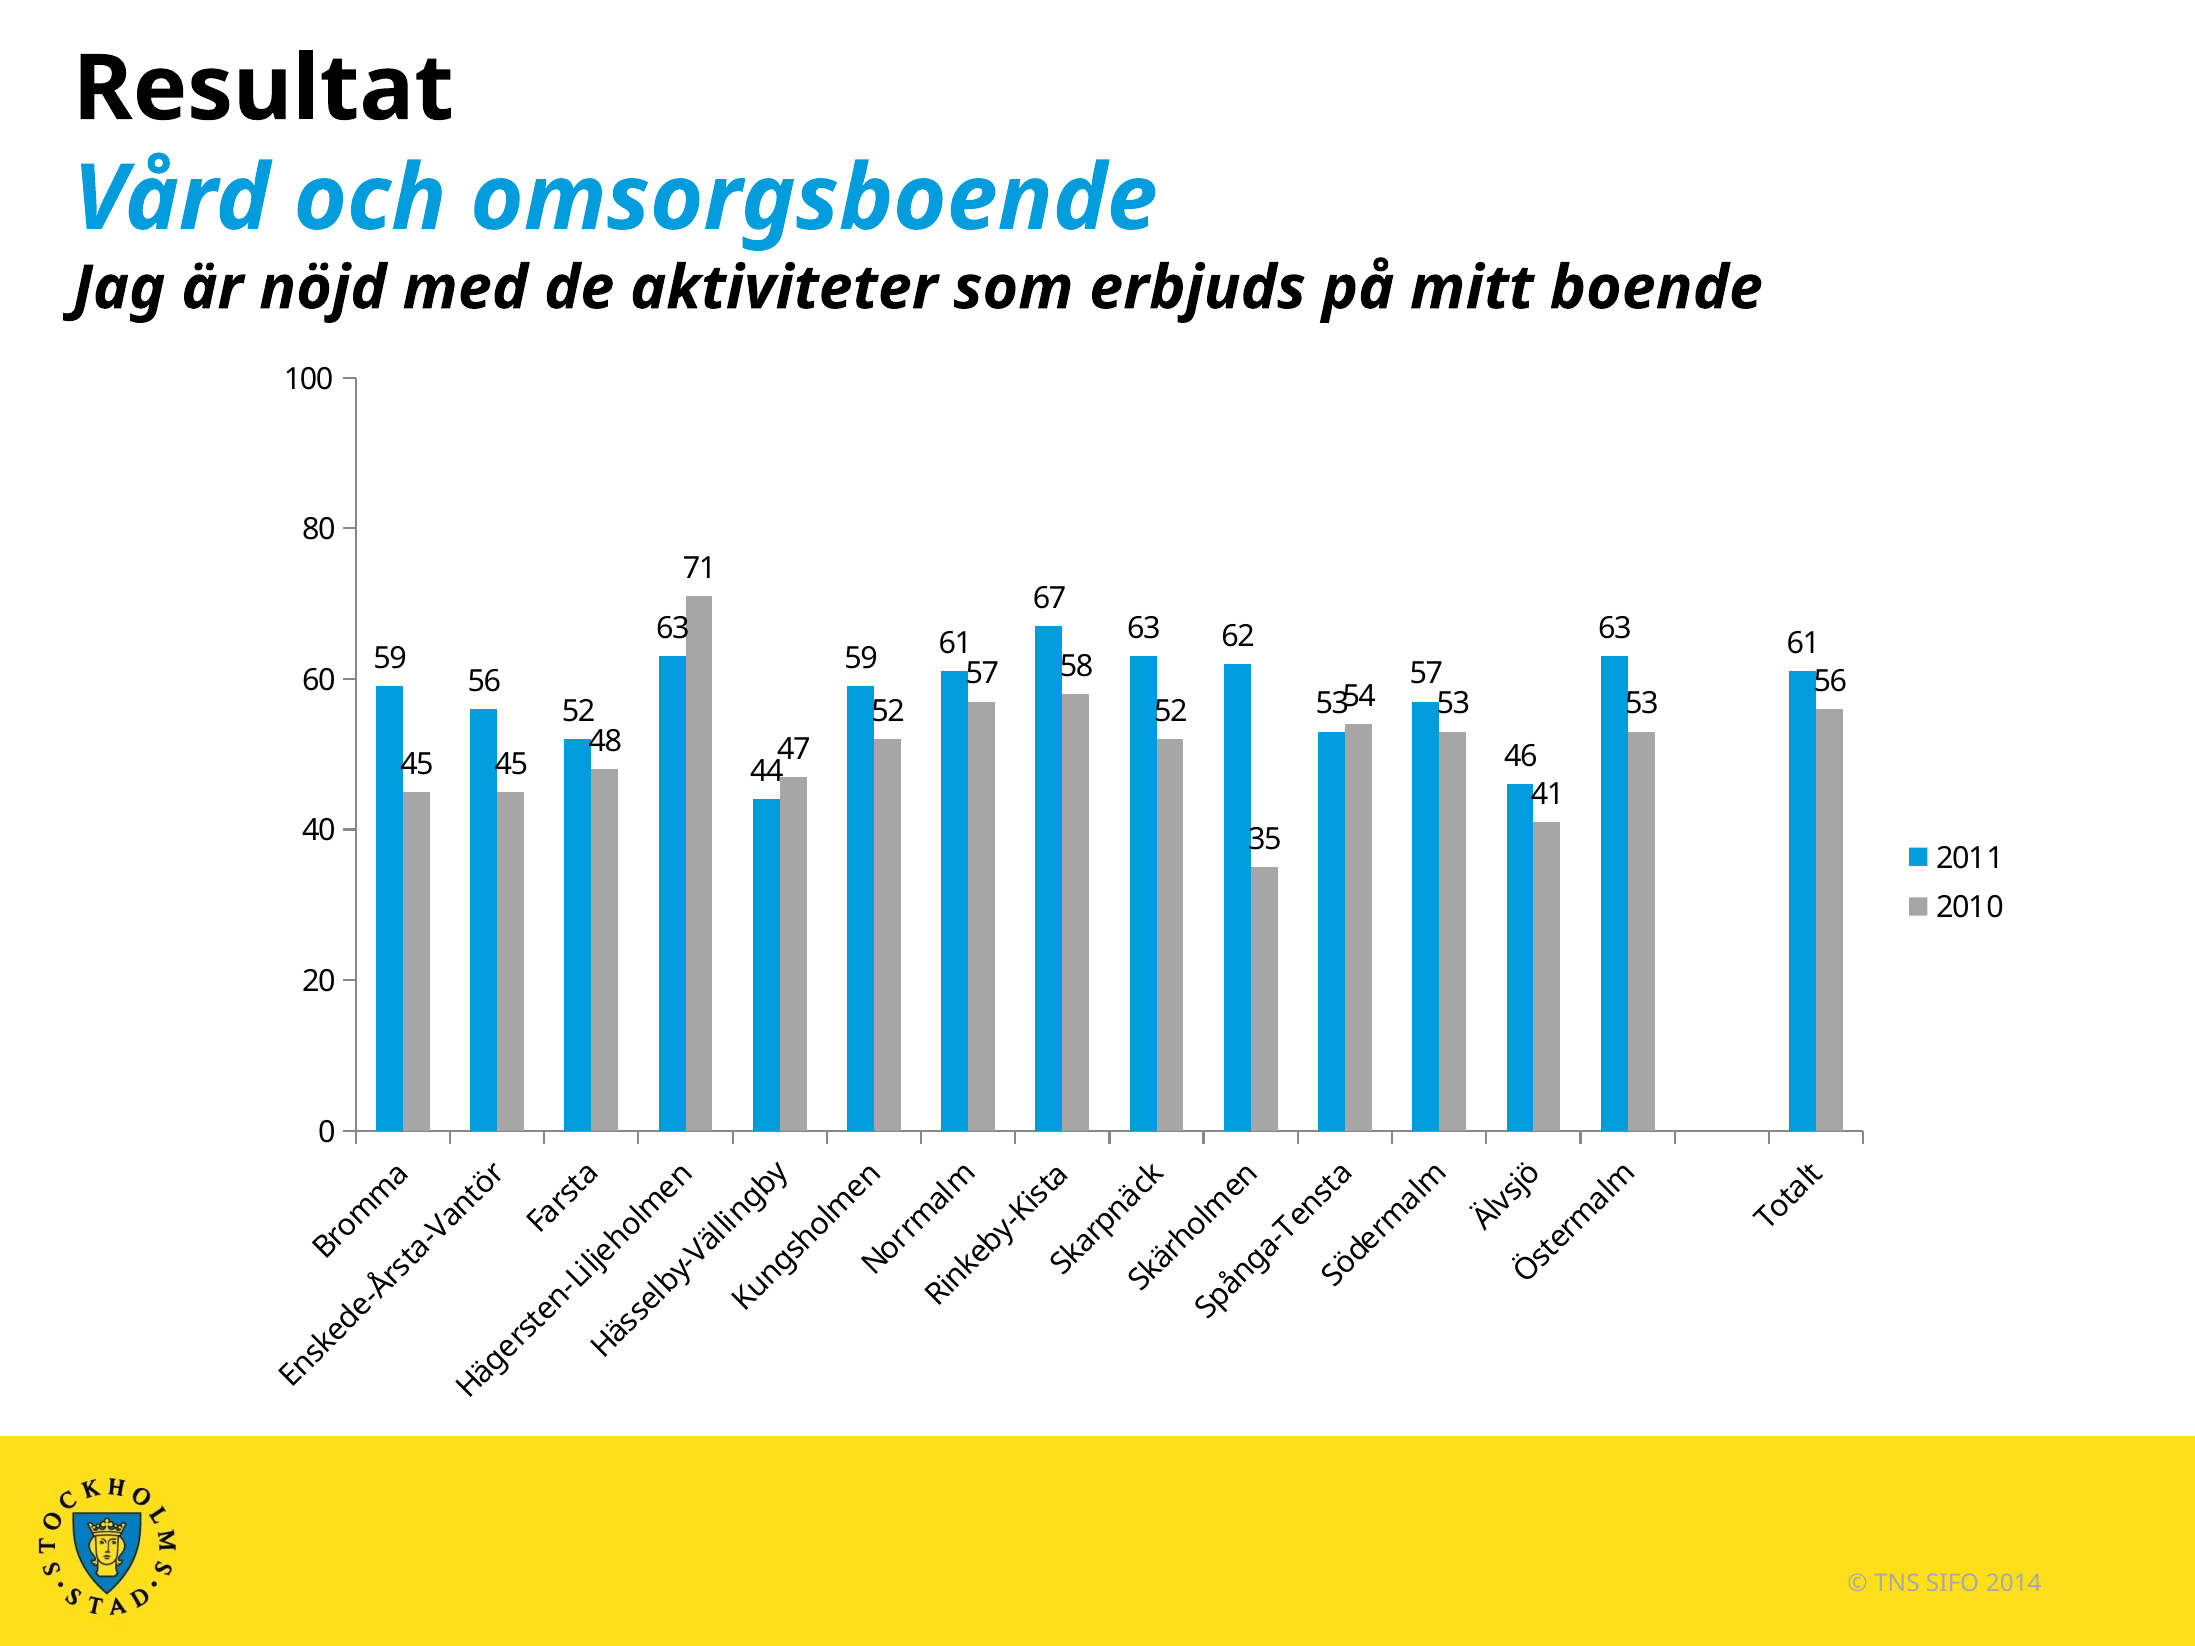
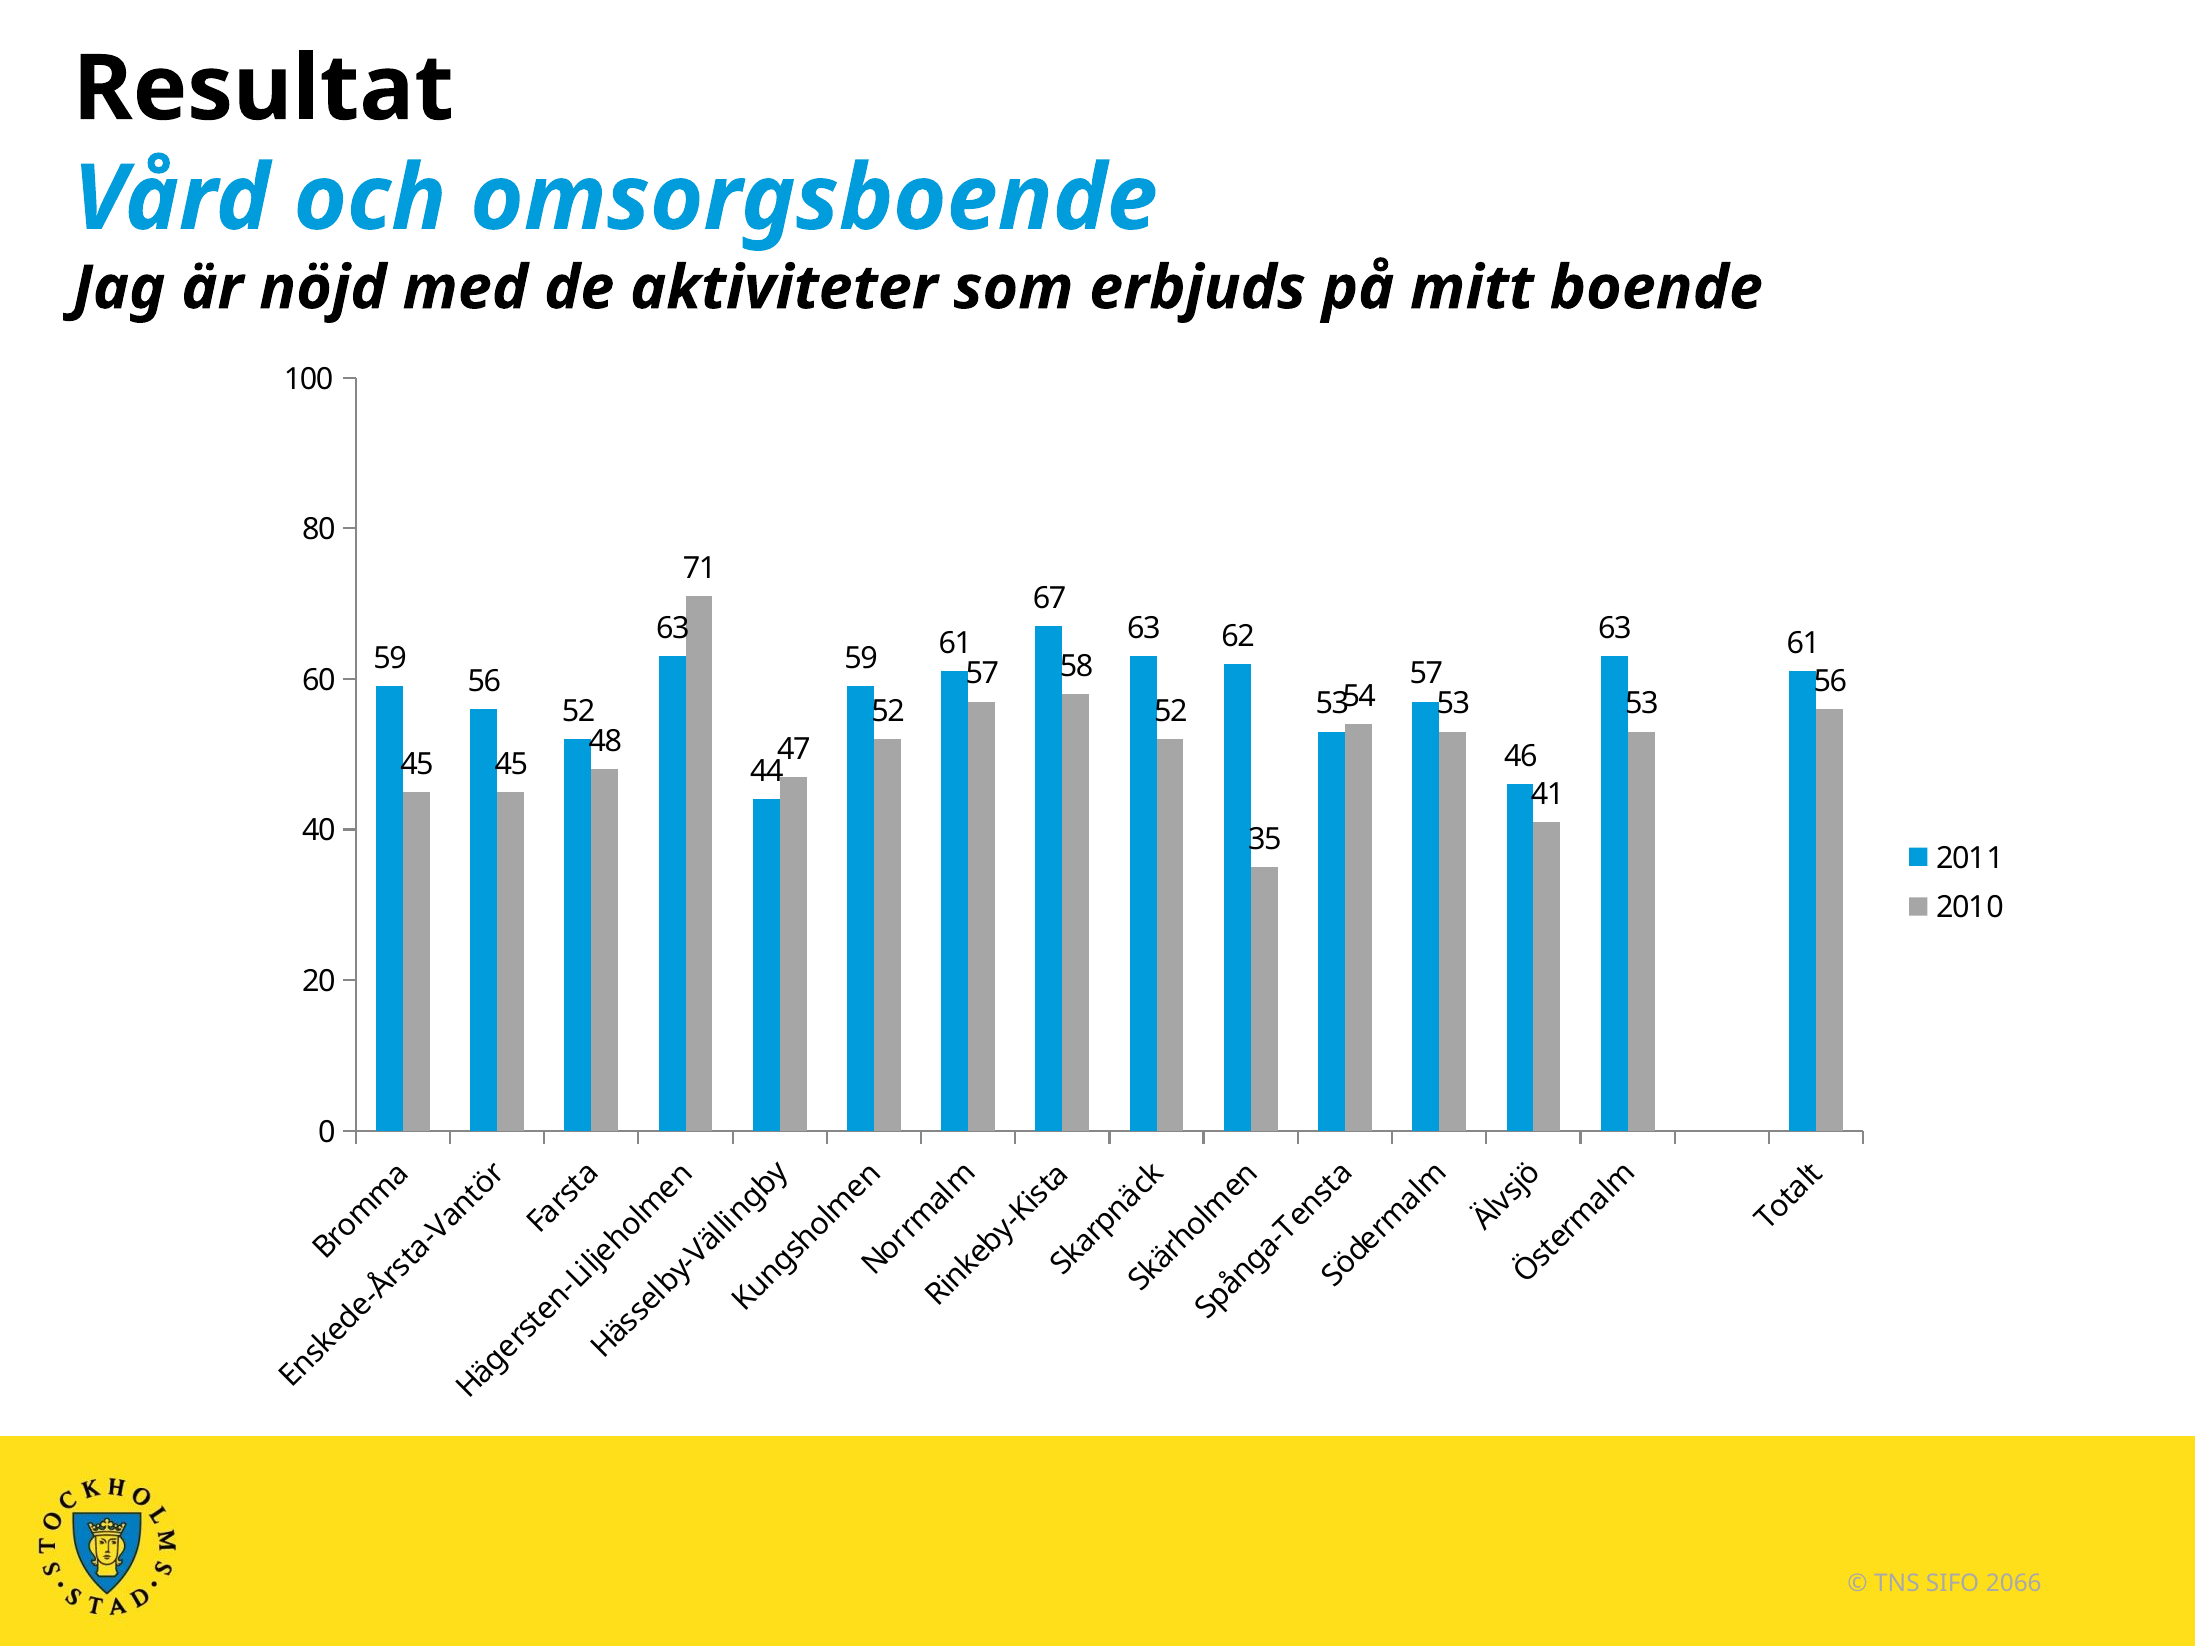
2014: 2014 -> 2066 (2014, 1584)
